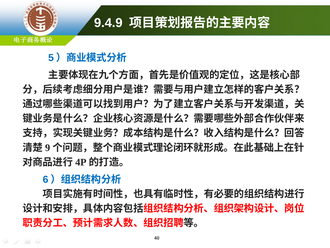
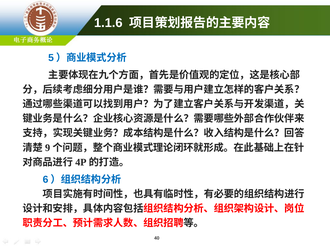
9.4.9: 9.4.9 -> 1.1.6 (108, 23)
